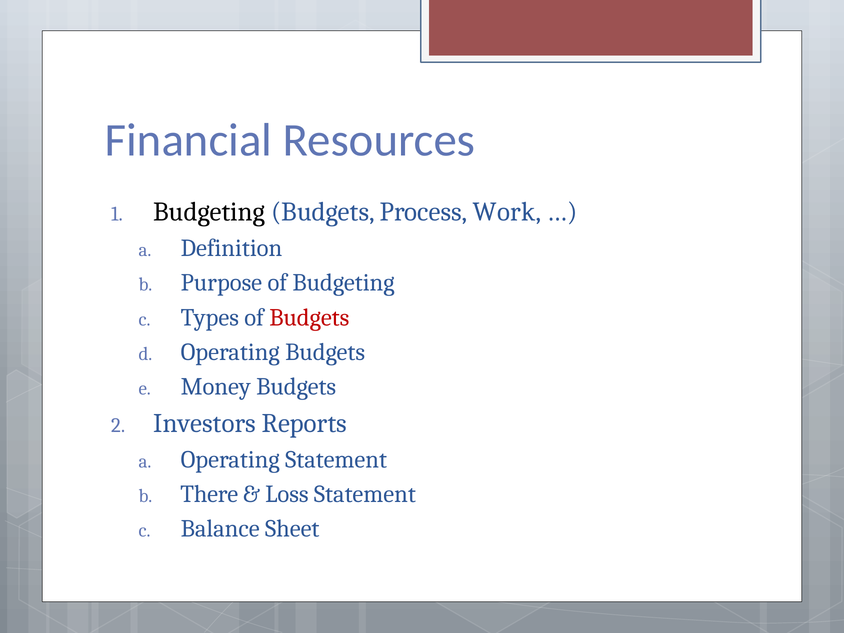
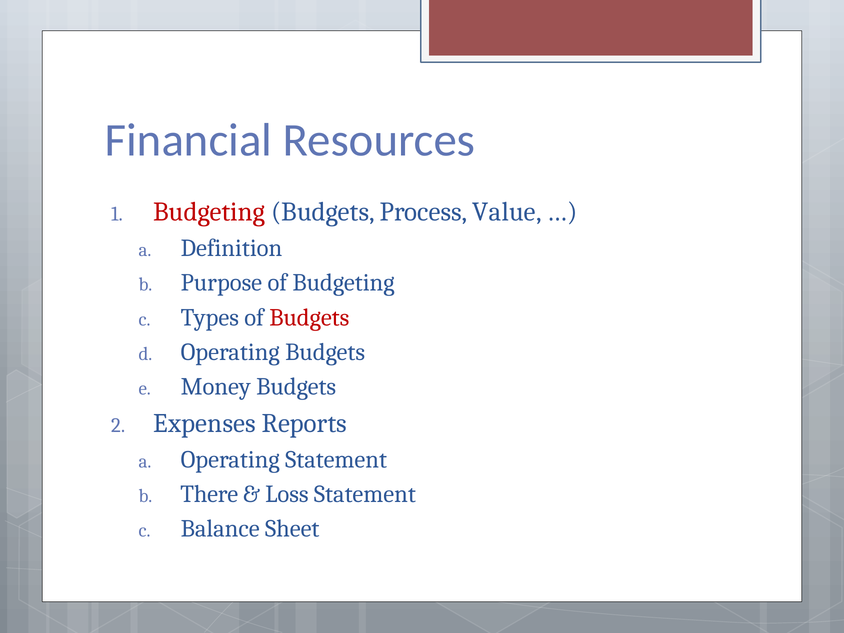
Budgeting colour: black -> red (209, 212)
Work: Work -> Value (507, 212)
Investors: Investors -> Expenses (205, 423)
